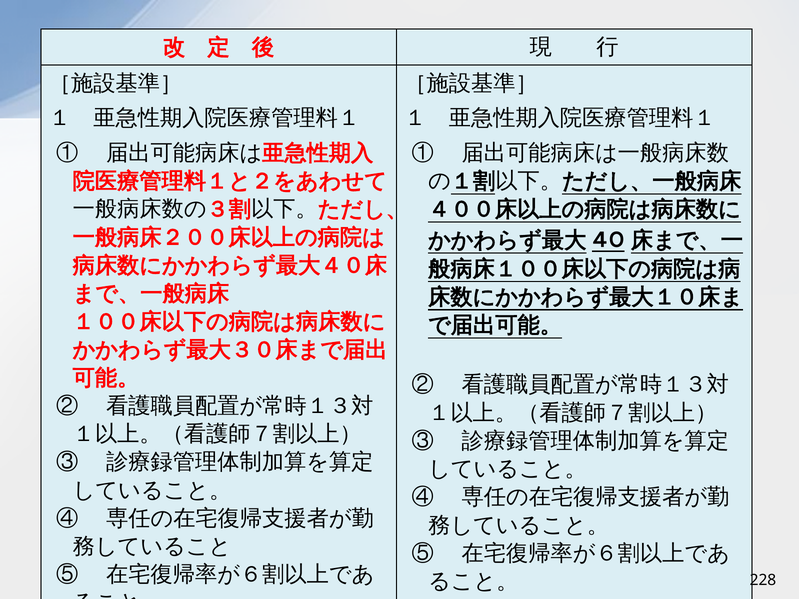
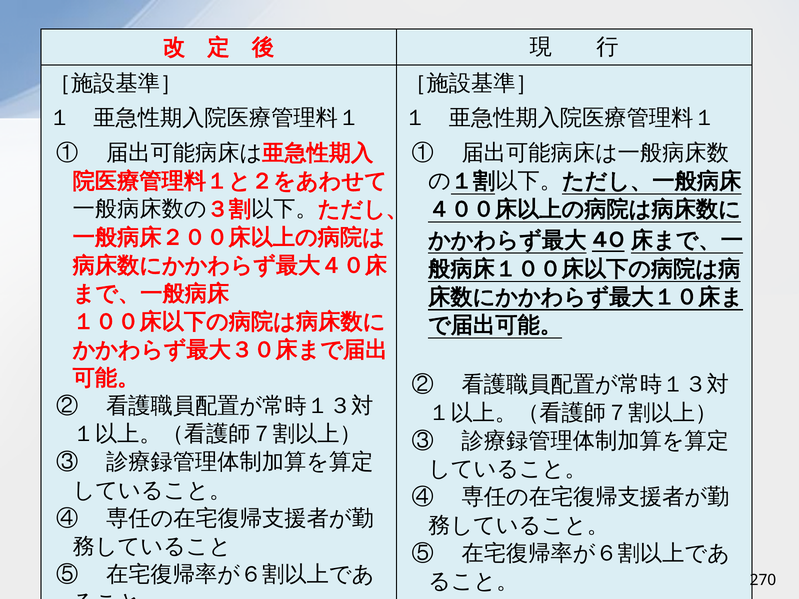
228: 228 -> 270 (763, 581)
